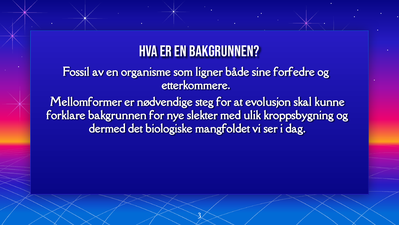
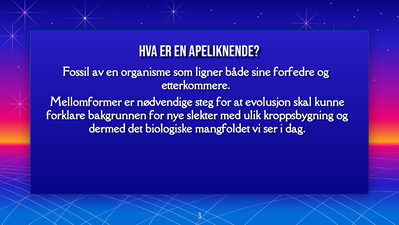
EN BAKGRUNNEN: BAKGRUNNEN -> APELIKNENDE (224, 51)
